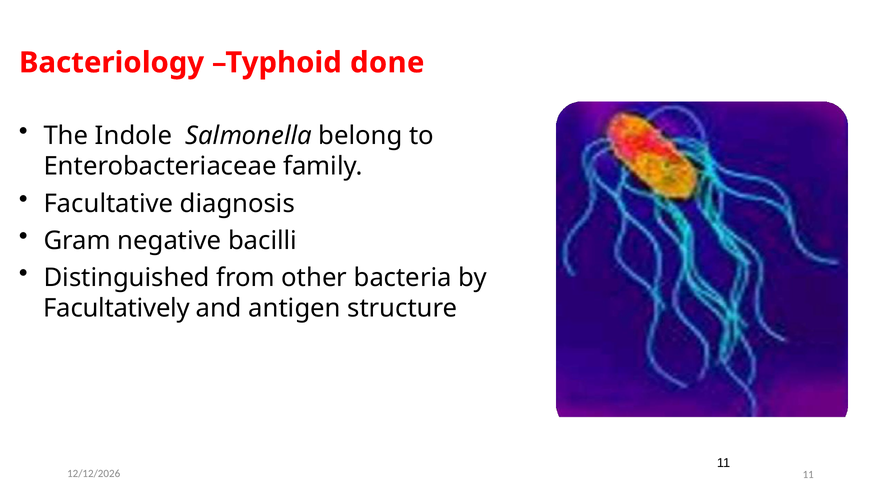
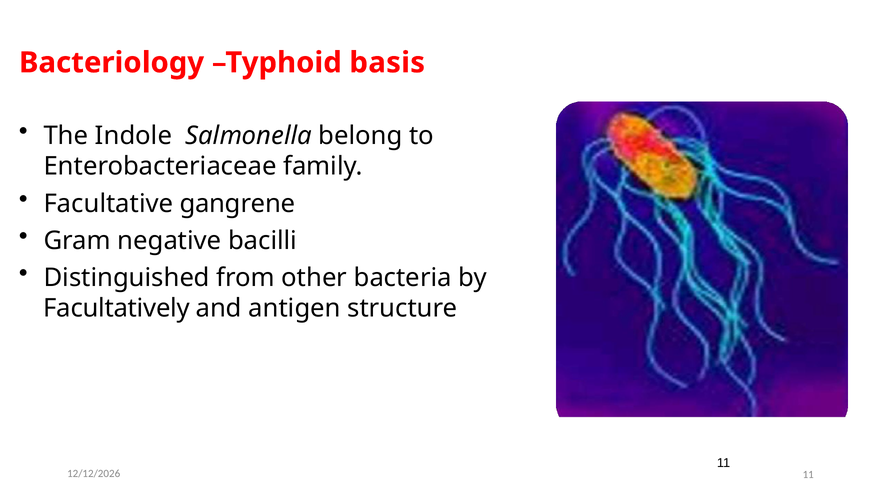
done: done -> basis (387, 63)
diagnosis: diagnosis -> gangrene (237, 203)
